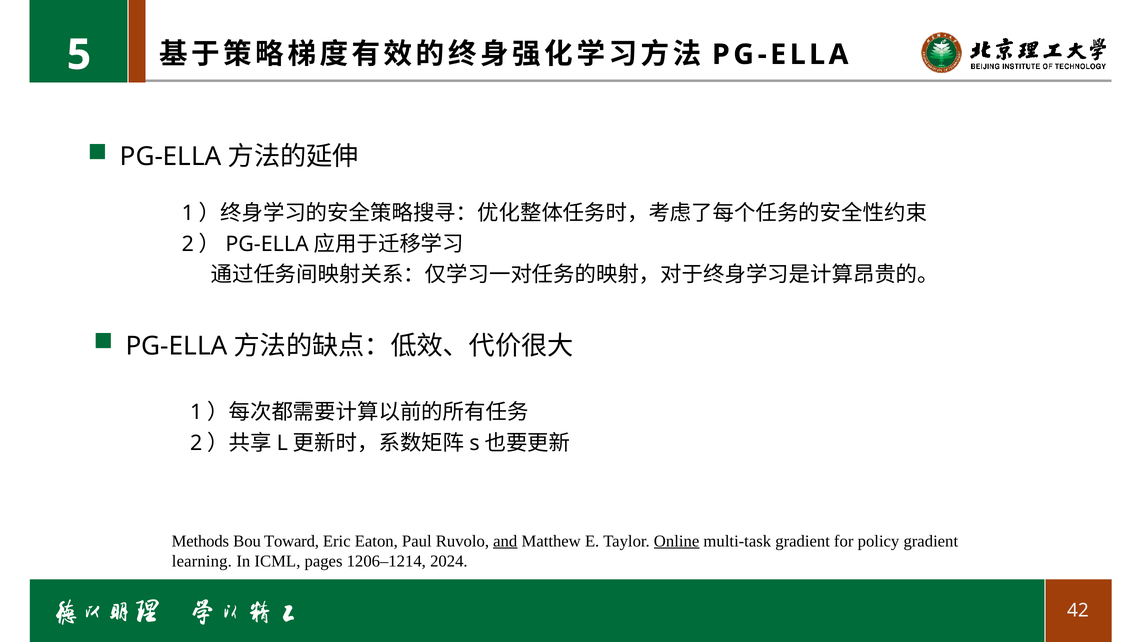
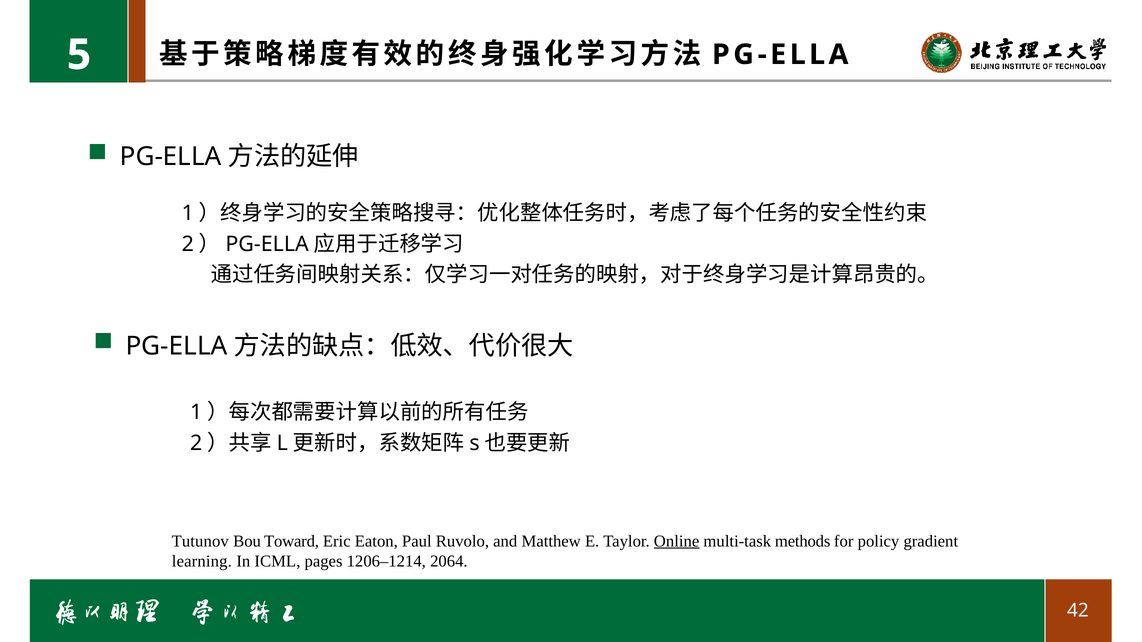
Methods: Methods -> Tutunov (200, 541)
and underline: present -> none (505, 541)
multi-task gradient: gradient -> methods (803, 541)
2024: 2024 -> 2064 (449, 561)
